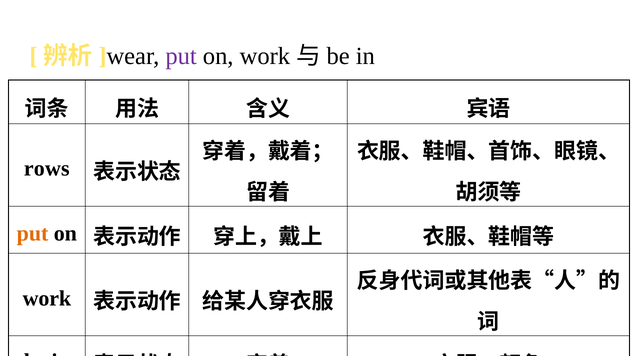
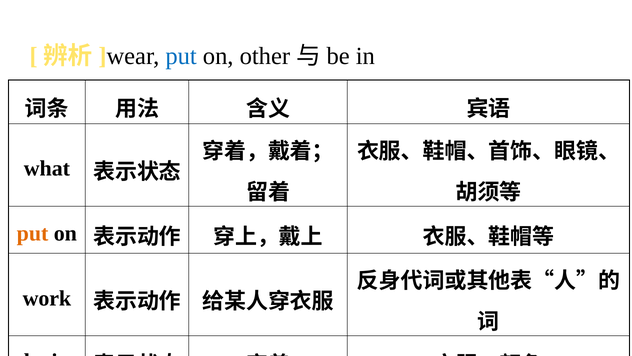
put colour: purple -> blue (181, 56)
on work: work -> other (265, 56)
rows: rows -> what (47, 168)
